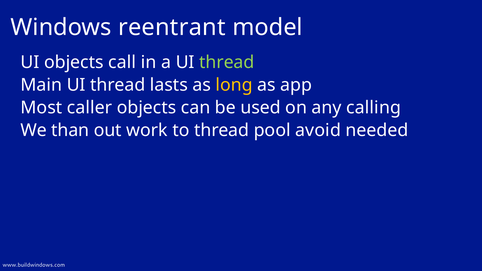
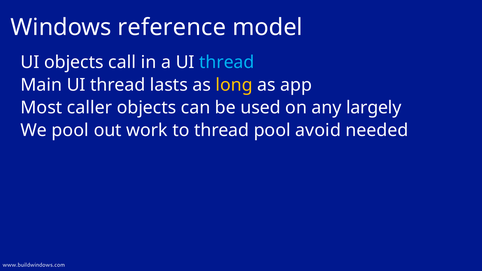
reentrant: reentrant -> reference (172, 27)
thread colour: light green -> light blue (227, 62)
calling: calling -> largely (374, 108)
We than: than -> pool (70, 130)
